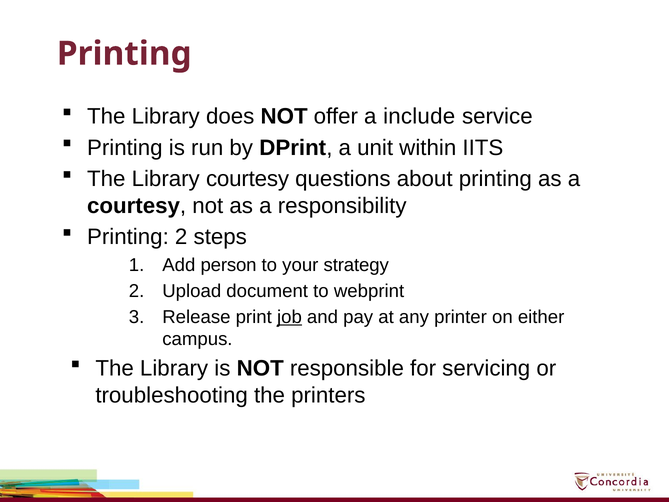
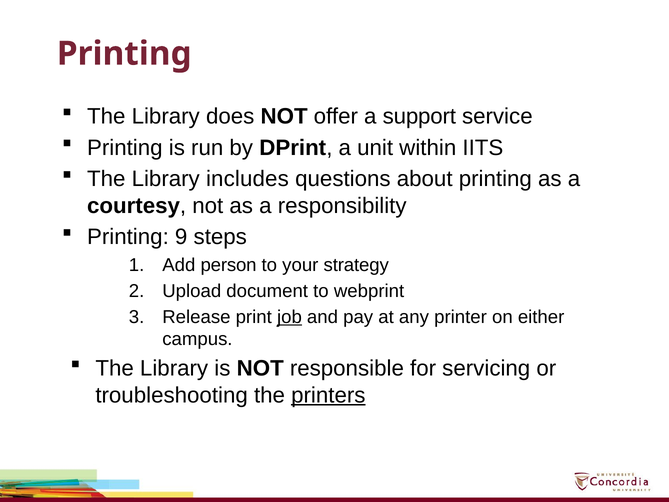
include: include -> support (419, 116)
Library courtesy: courtesy -> includes (247, 179)
Printing 2: 2 -> 9 (181, 237)
printers underline: none -> present (328, 395)
